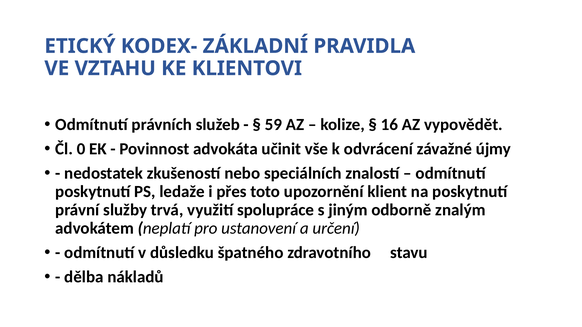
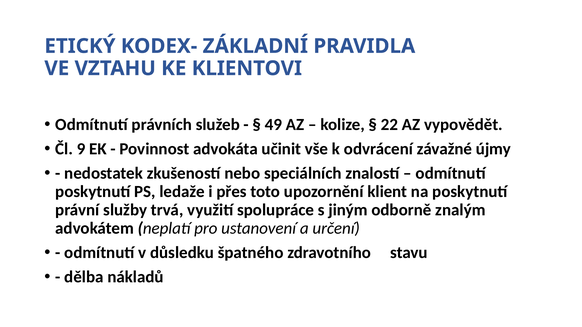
59: 59 -> 49 (274, 125)
16: 16 -> 22 (389, 125)
0: 0 -> 9 (81, 149)
